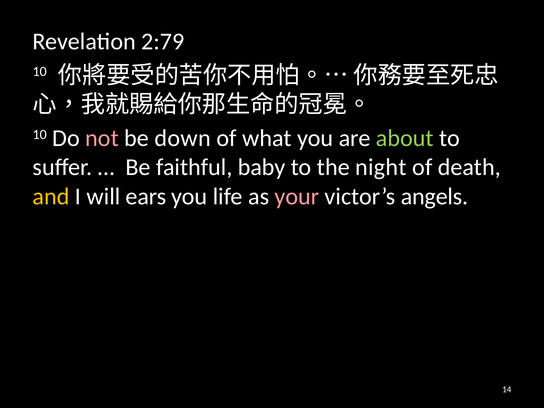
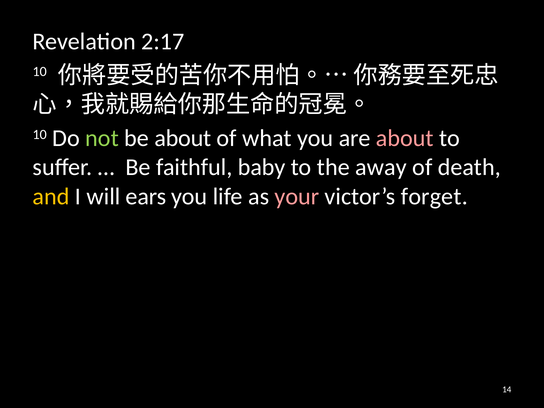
2:79: 2:79 -> 2:17 (163, 42)
not colour: pink -> light green (102, 138)
be down: down -> about (183, 138)
about colour: light green -> pink (405, 138)
night: night -> away (381, 167)
angels: angels -> forget (434, 196)
